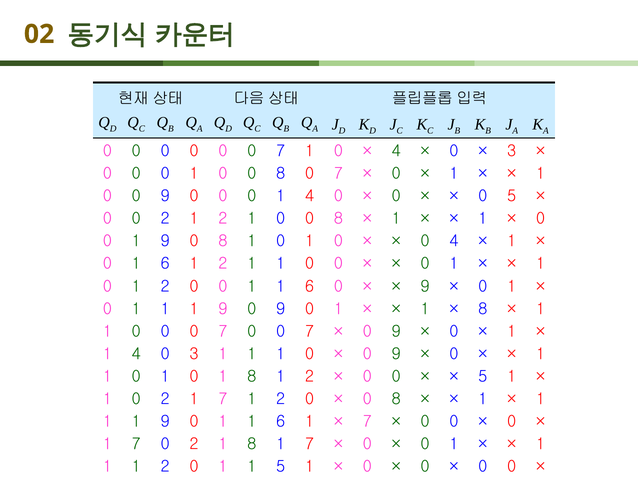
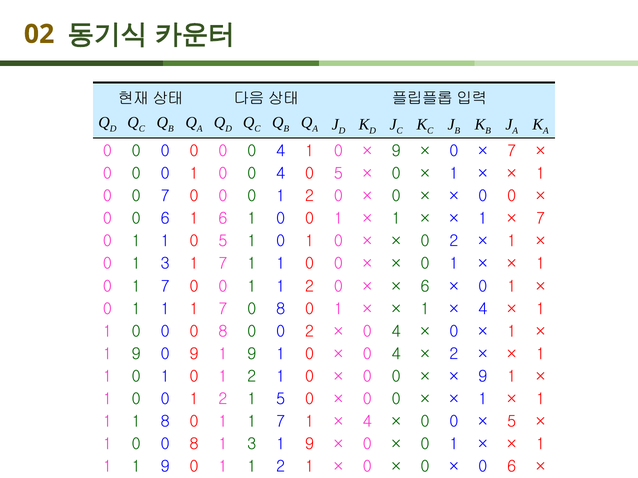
7: 7 -> 4 (281, 151)
4: 4 -> 9 (396, 151)
3: 3 -> 7 (512, 151)
8: 8 -> 4 (281, 174)
7: 7 -> 5 (338, 174)
0 0 9: 9 -> 7 (165, 196)
4: 4 -> 2 (310, 196)
5: 5 -> 0 (512, 196)
0 0 2: 2 -> 6 (165, 219)
2: 2 -> 6 (223, 219)
8: 8 -> 1 (338, 219)
0: 0 -> 7 (541, 219)
9: 9 -> 1 (165, 241)
8: 8 -> 5 (223, 241)
4: 4 -> 2 (454, 241)
0 1 6: 6 -> 3 (165, 264)
2: 2 -> 7 (223, 264)
0 1 2: 2 -> 7 (165, 287)
6: 6 -> 2 (310, 287)
9: 9 -> 6 (425, 287)
9: 9 -> 7 (223, 309)
9: 9 -> 8 (281, 309)
8: 8 -> 4 (483, 309)
7: 7 -> 8 (223, 332)
7: 7 -> 2 (310, 332)
9: 9 -> 4 (396, 332)
4: 4 -> 9 (136, 354)
0 3: 3 -> 9 (194, 354)
1: 1 -> 9 (252, 354)
9: 9 -> 4 (396, 354)
0: 0 -> 2 (454, 354)
1 0 1 8: 8 -> 2 (252, 377)
2: 2 -> 0 (310, 377)
5: 5 -> 9 (483, 377)
2: 2 -> 0 (165, 399)
7: 7 -> 2 (223, 399)
2: 2 -> 5 (281, 399)
8: 8 -> 0 (396, 399)
9: 9 -> 8 (165, 422)
6: 6 -> 7 (281, 422)
7: 7 -> 4 (367, 422)
0: 0 -> 5 (512, 422)
7: 7 -> 0 (136, 445)
2: 2 -> 8 (194, 445)
8: 8 -> 3 (252, 445)
7: 7 -> 9 (310, 445)
1 1 2: 2 -> 9 (165, 467)
5: 5 -> 2 (281, 467)
0: 0 -> 6 (512, 467)
